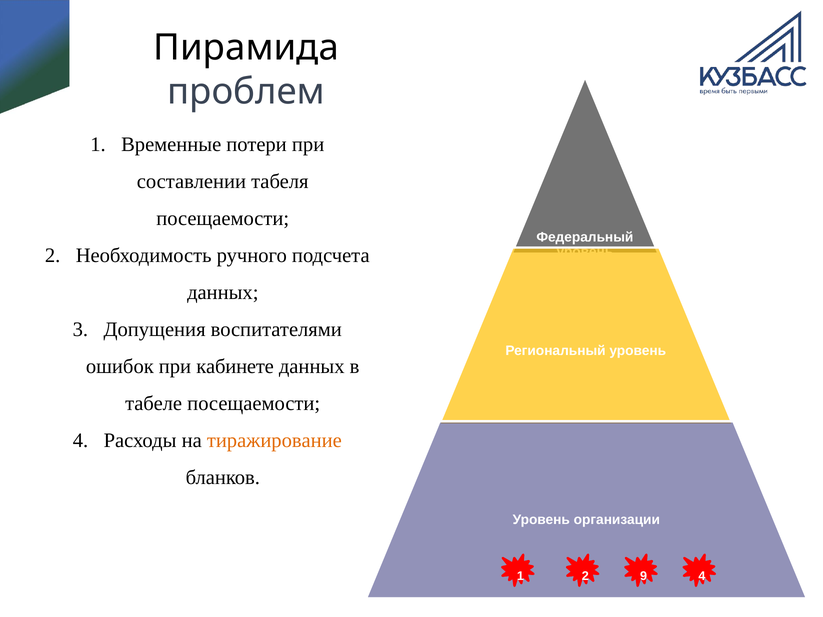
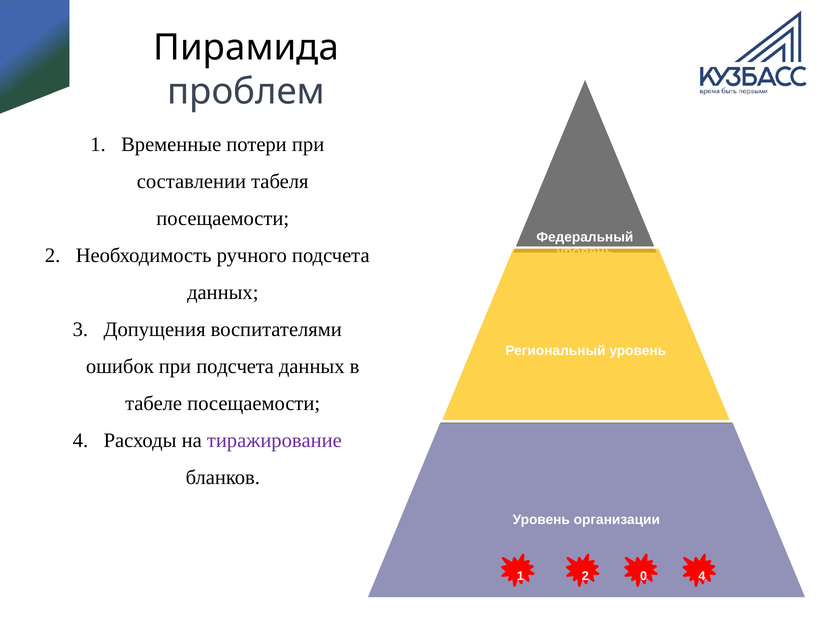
при кабинете: кабинете -> подсчета (235, 367)
тиражирование colour: orange -> purple (274, 441)
9: 9 -> 0 (644, 576)
